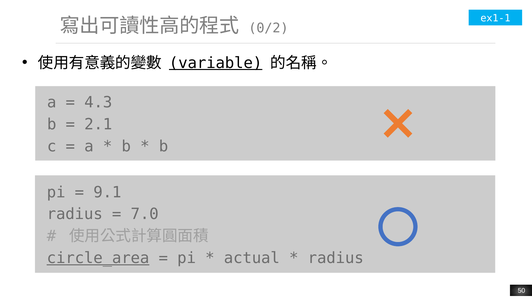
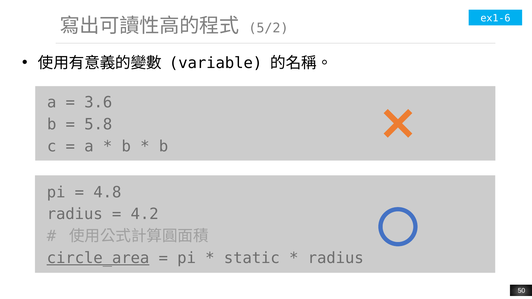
ex1-1: ex1-1 -> ex1-6 (495, 18)
0/2: 0/2 -> 5/2 (268, 28)
variable underline: present -> none (216, 63)
4.3: 4.3 -> 3.6 (98, 103)
2.1: 2.1 -> 5.8 (98, 125)
9.1: 9.1 -> 4.8 (107, 192)
7.0: 7.0 -> 4.2 (145, 214)
actual: actual -> static (252, 258)
